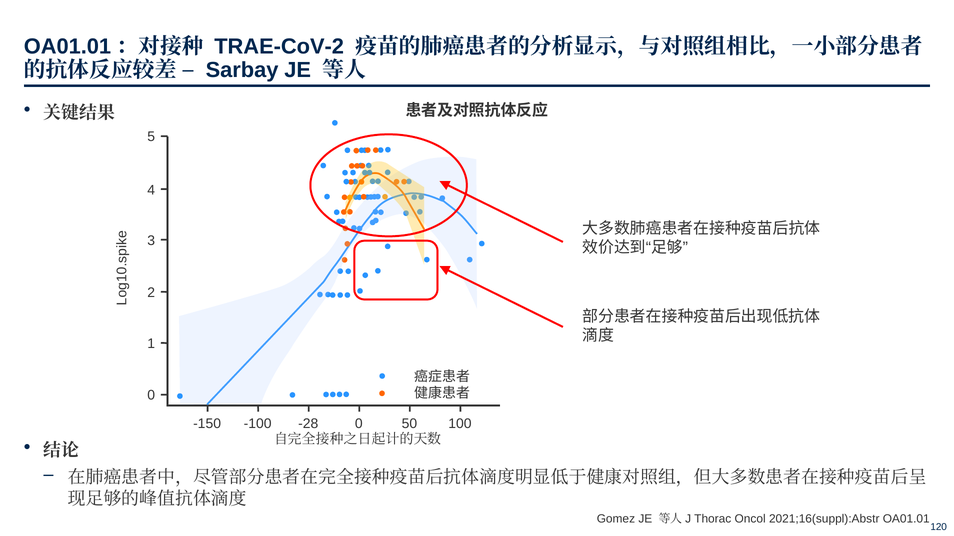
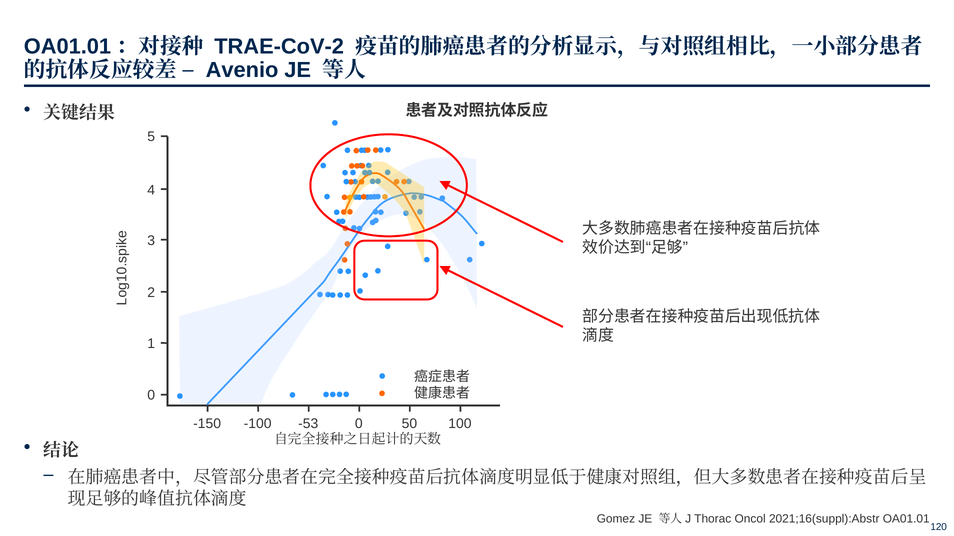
Sarbay: Sarbay -> Avenio (242, 70)
-28: -28 -> -53 (308, 424)
